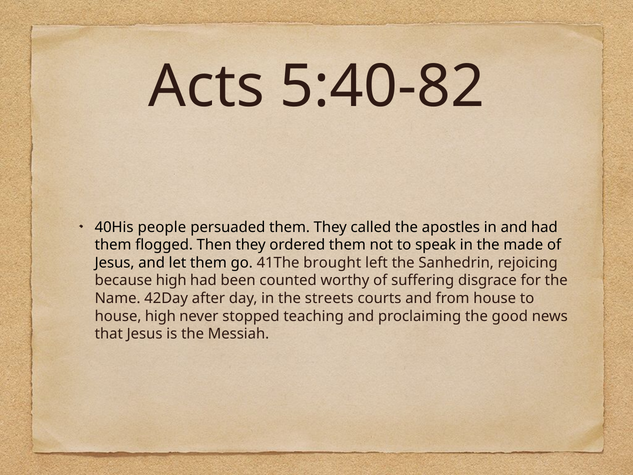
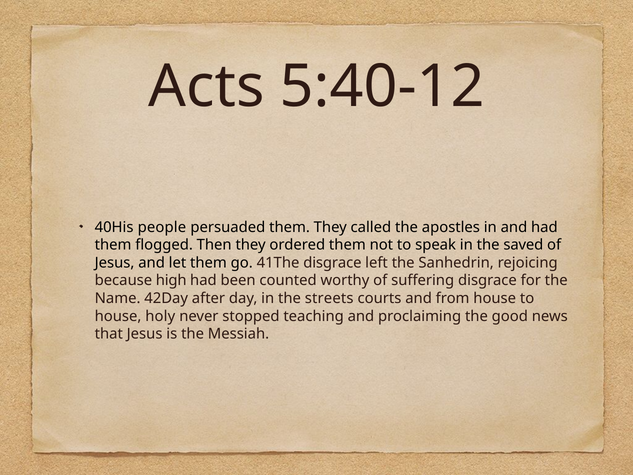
5:40-82: 5:40-82 -> 5:40-12 (382, 86)
made: made -> saved (523, 245)
41The brought: brought -> disgrace (332, 263)
house high: high -> holy (160, 316)
